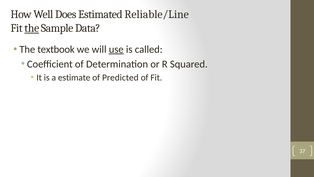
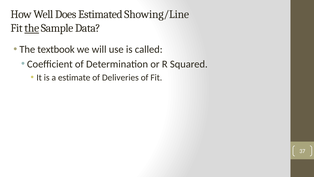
Reliable/Line: Reliable/Line -> Showing/Line (157, 14)
use underline: present -> none (116, 49)
Predicted: Predicted -> Deliveries (120, 77)
